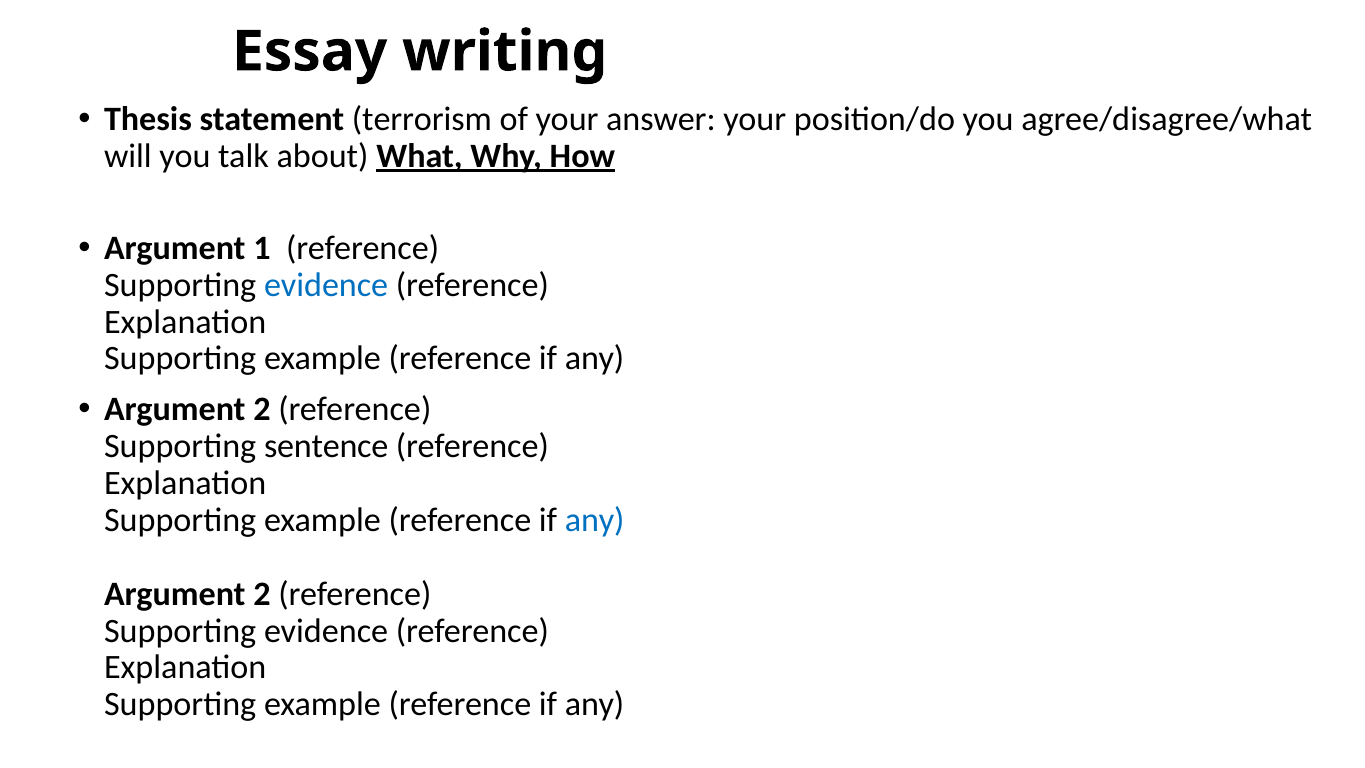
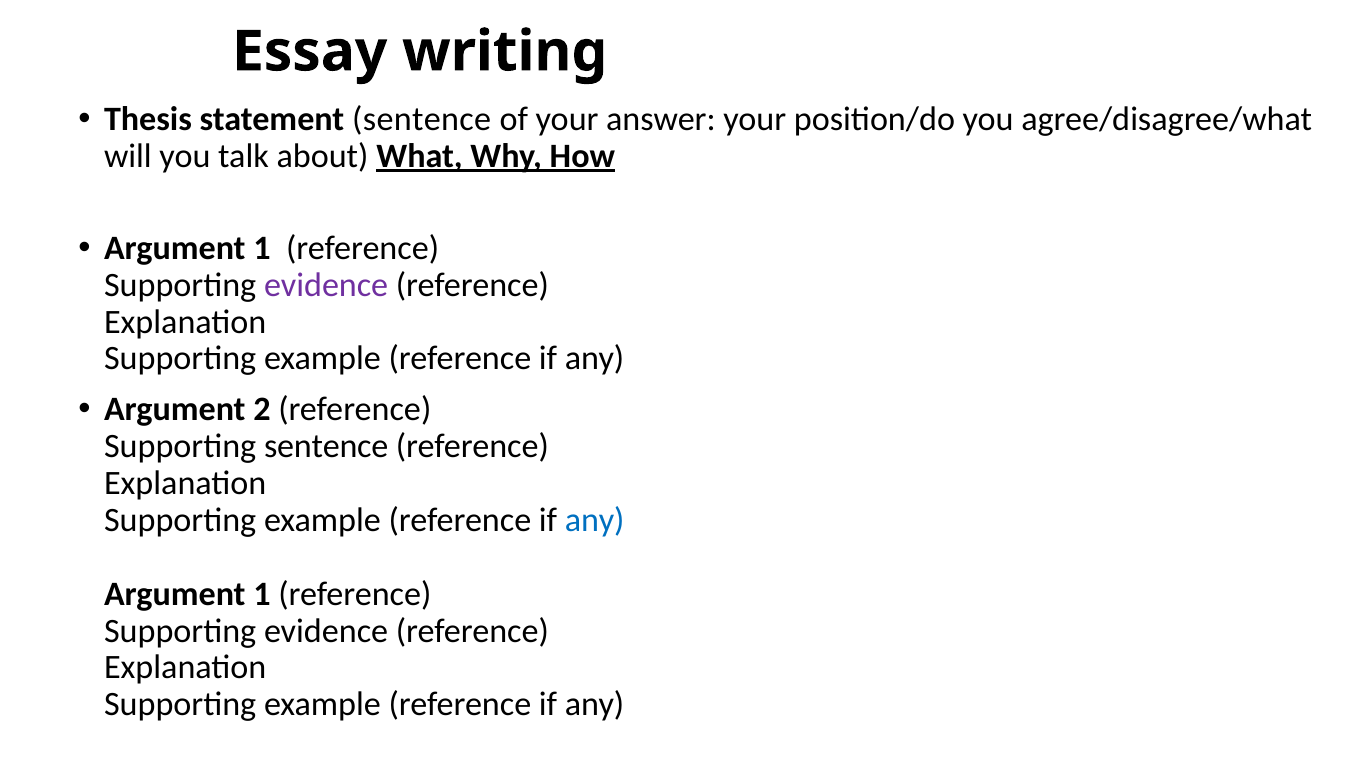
statement terrorism: terrorism -> sentence (422, 119)
evidence colour: blue -> purple (326, 285)
2: 2 -> 1 (262, 594)
